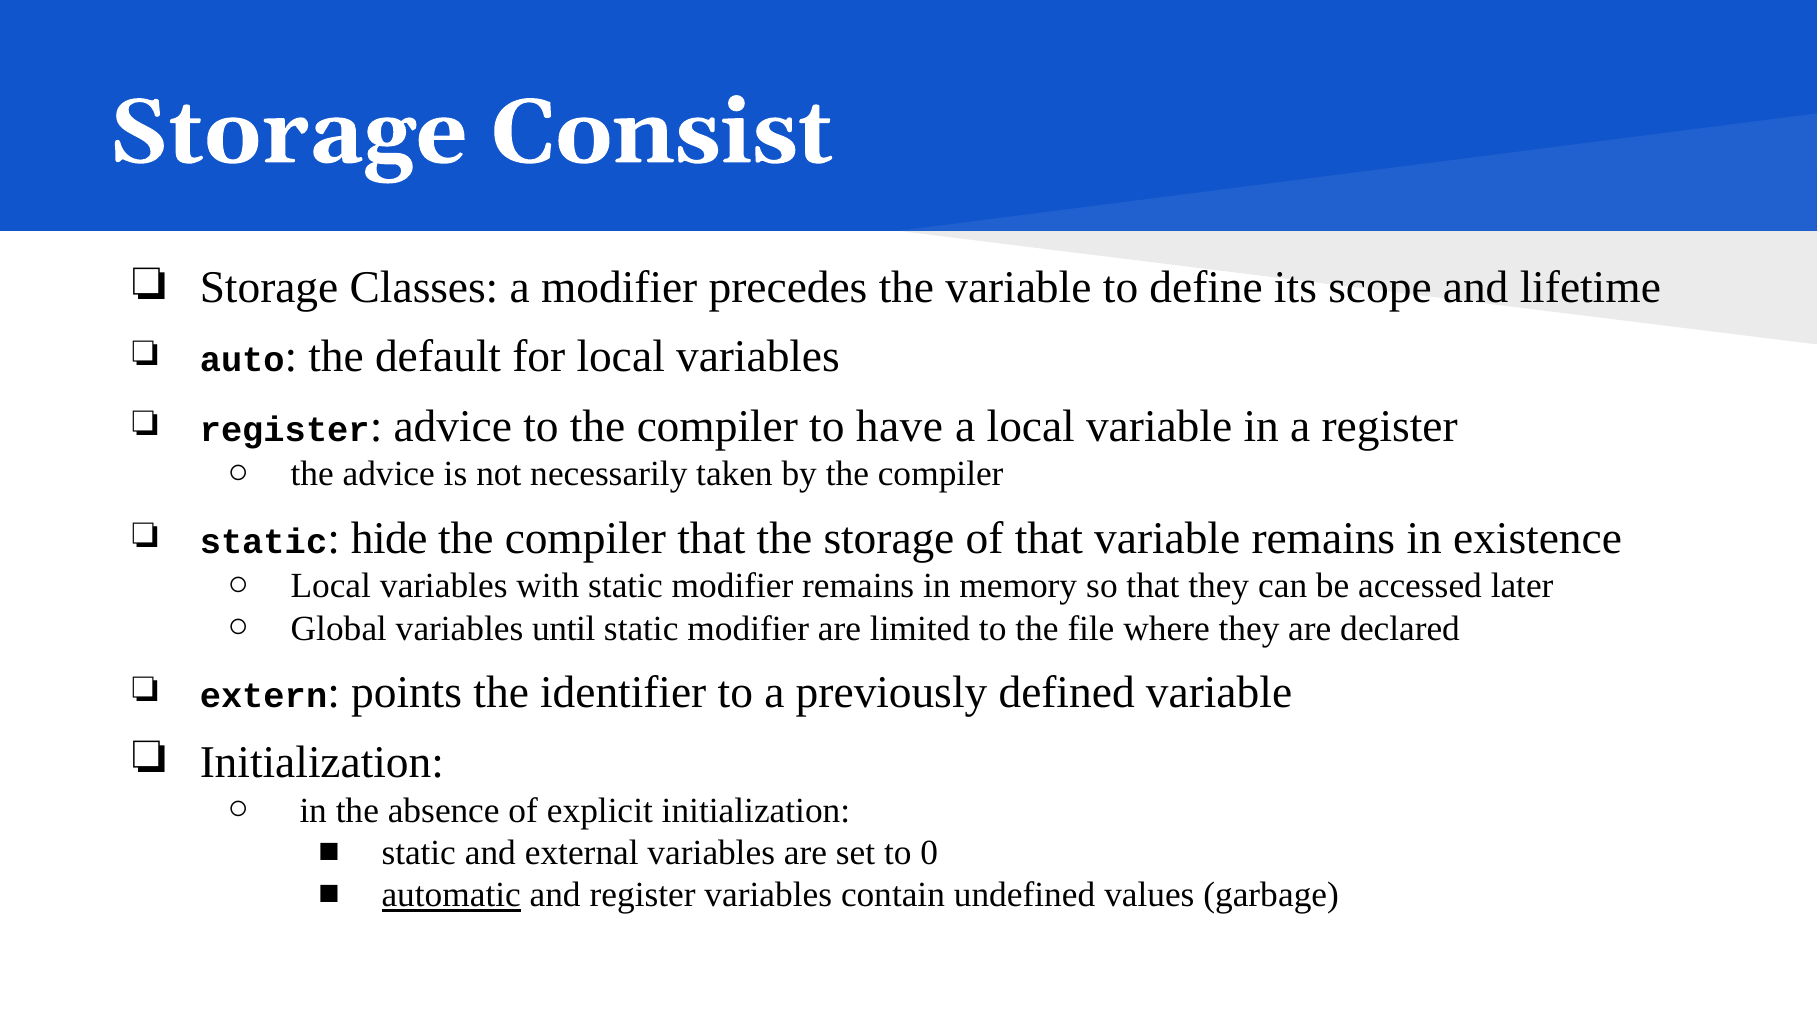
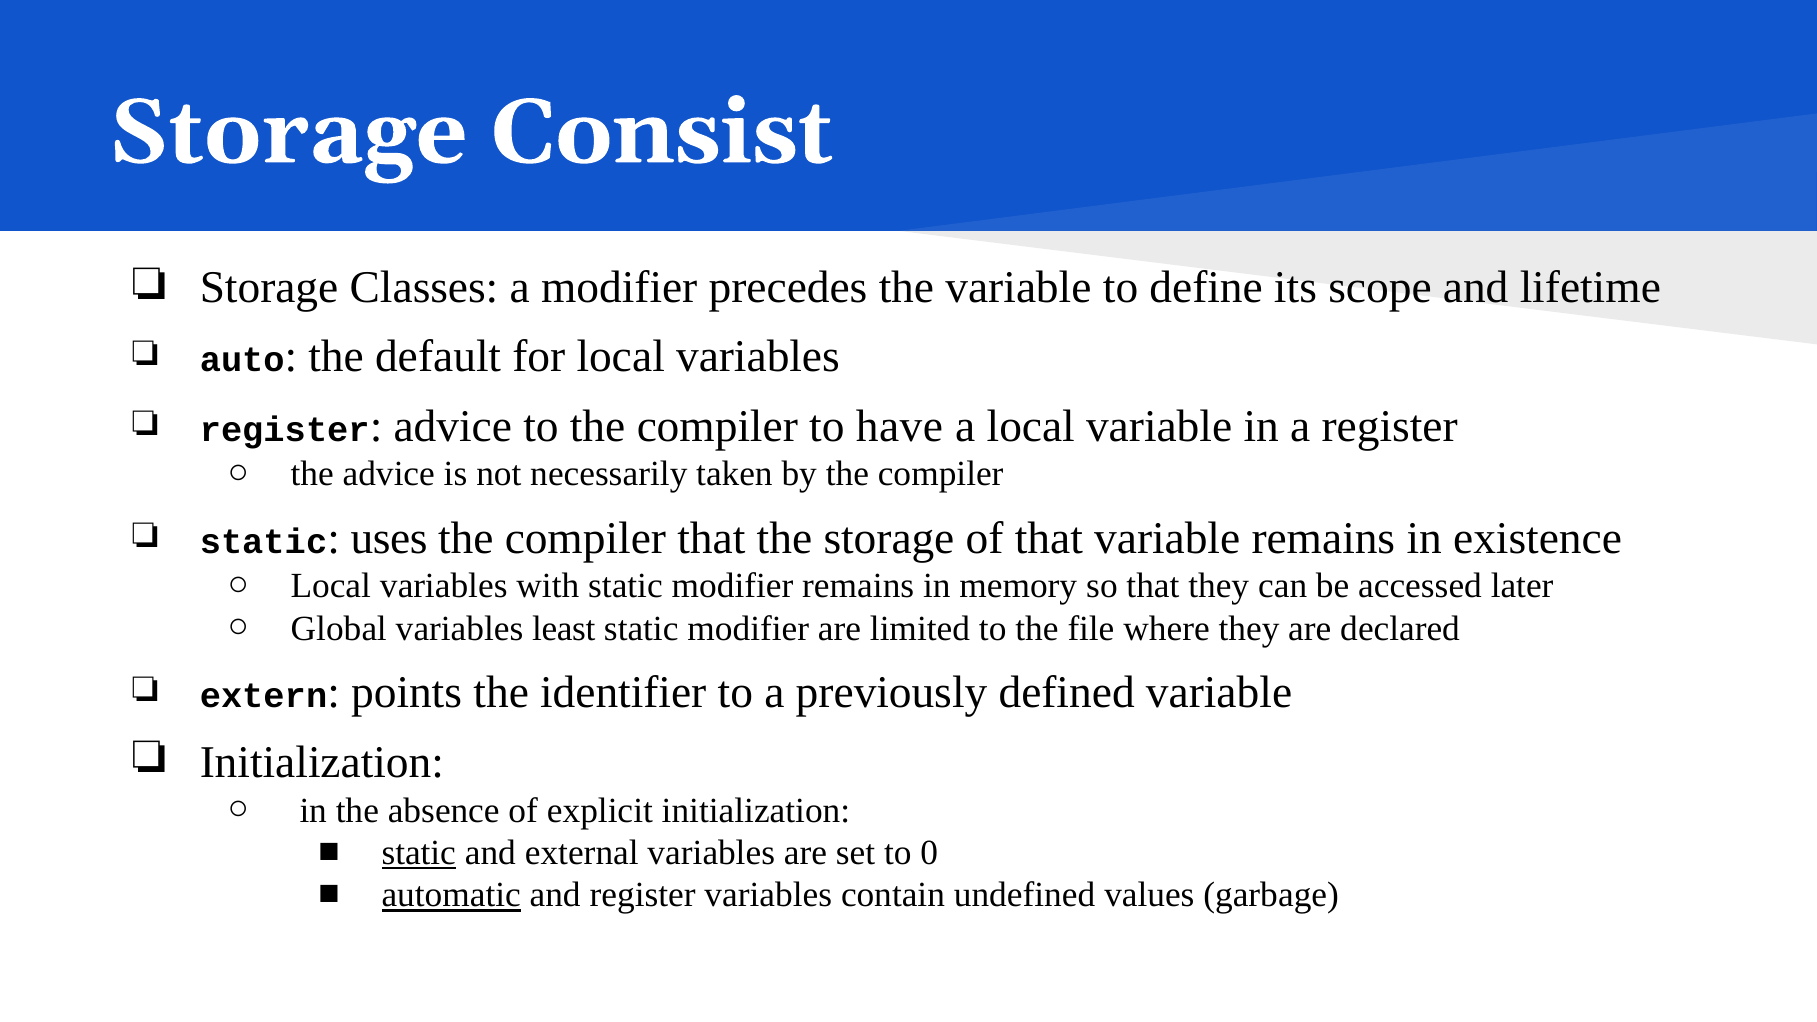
hide: hide -> uses (389, 539)
until: until -> least (564, 629)
static underline: none -> present (419, 853)
